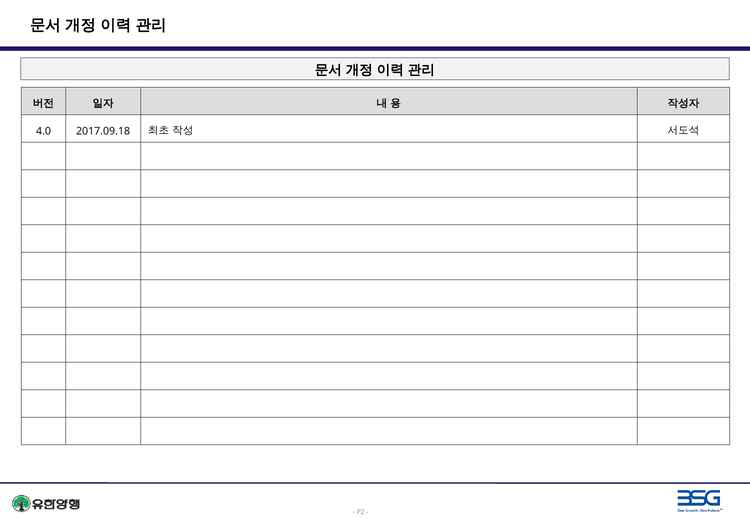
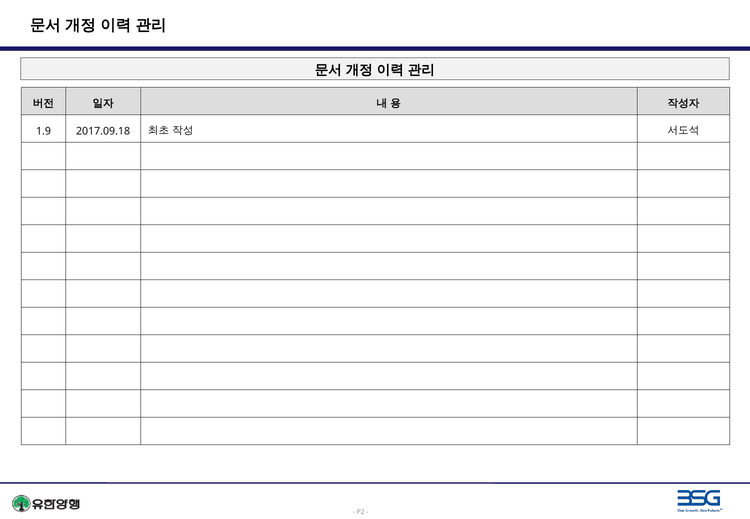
4.0: 4.0 -> 1.9 (43, 131)
